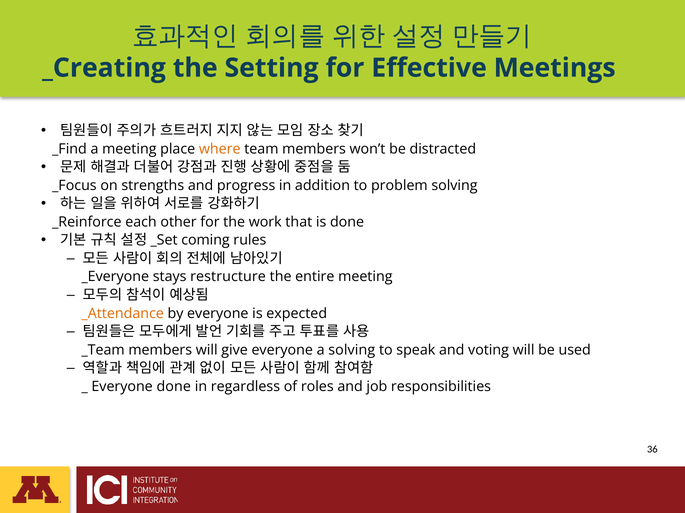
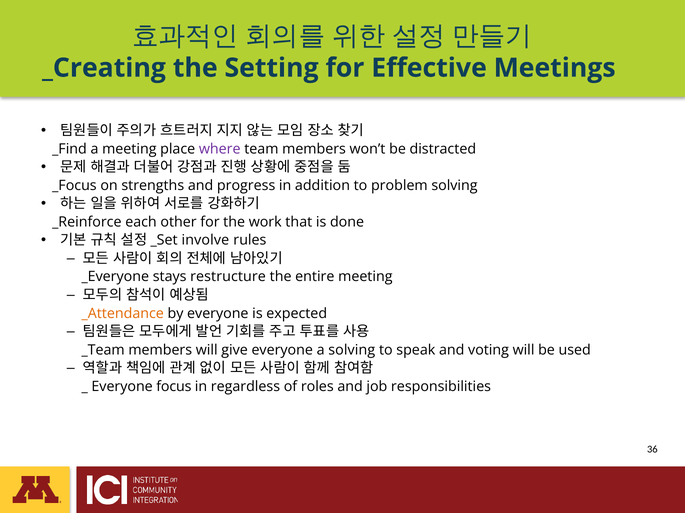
where colour: orange -> purple (220, 149)
coming: coming -> involve (205, 241)
Everyone done: done -> focus (174, 387)
